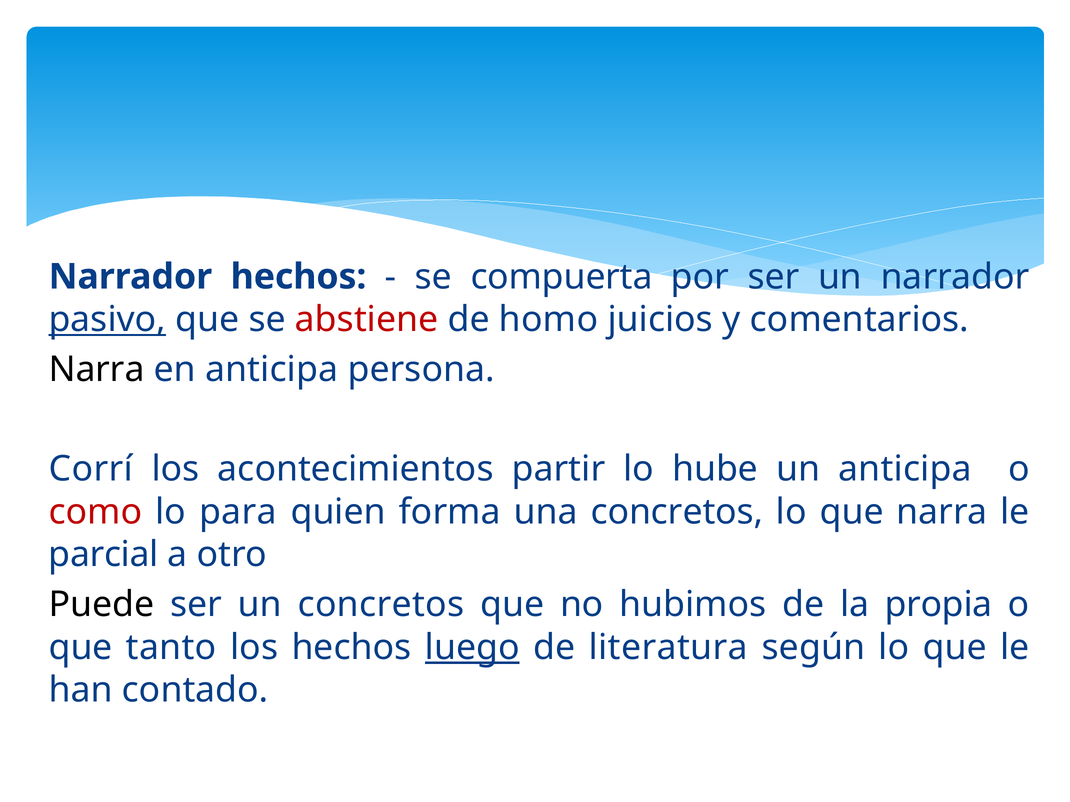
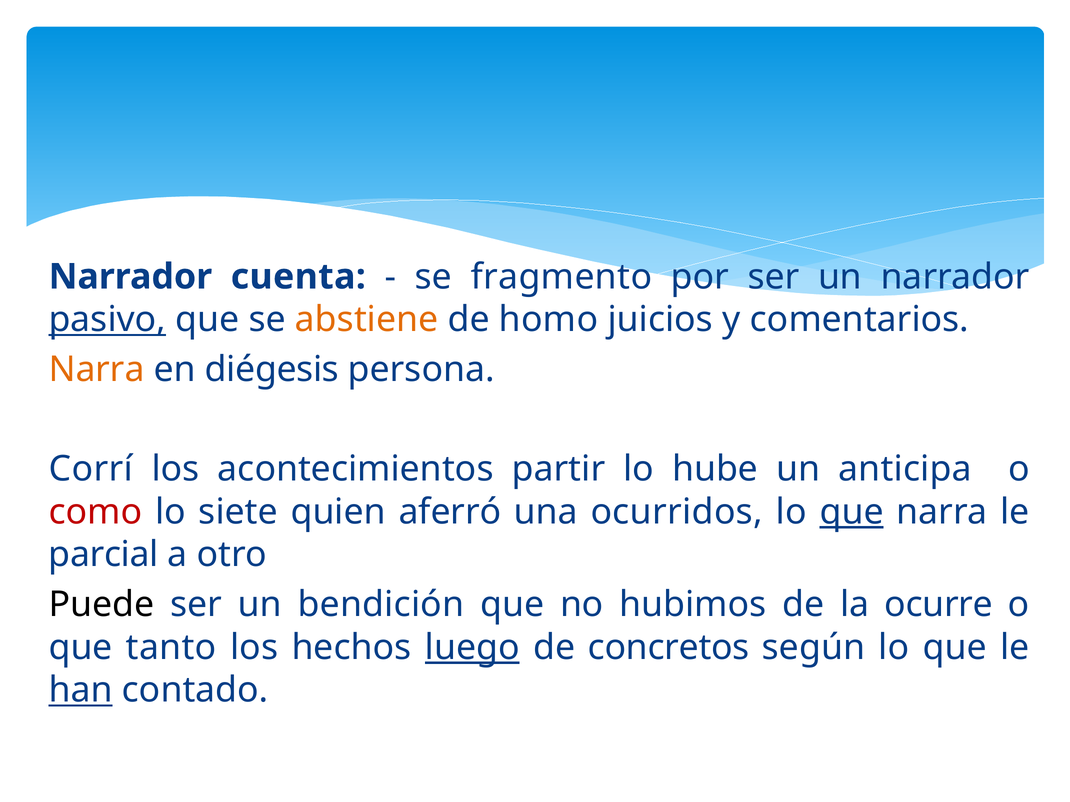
Narrador hechos: hechos -> cuenta (298, 277)
compuerta: compuerta -> fragmento (561, 277)
abstiene colour: red -> orange (367, 320)
Narra colour: black -> orange (97, 370)
en anticipa: anticipa -> diégesis (272, 370)
para: para -> siete (238, 512)
forma: forma -> aferró (450, 512)
una concretos: concretos -> ocurridos (677, 512)
que underline: none -> present (852, 512)
un concretos: concretos -> bendición (381, 605)
propia: propia -> ocurre (939, 605)
literatura: literatura -> concretos (669, 648)
han underline: none -> present (81, 691)
